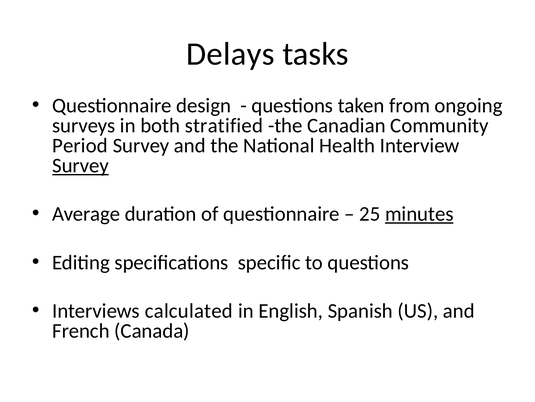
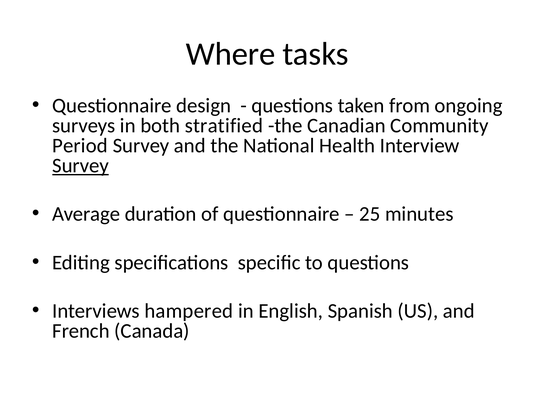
Delays: Delays -> Where (231, 54)
minutes underline: present -> none (419, 214)
calculated: calculated -> hampered (189, 310)
